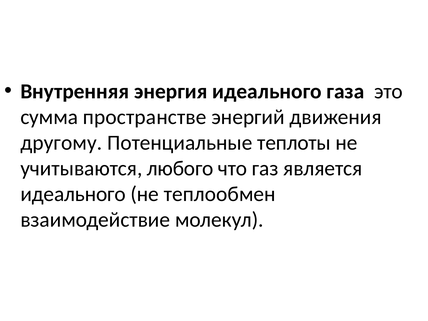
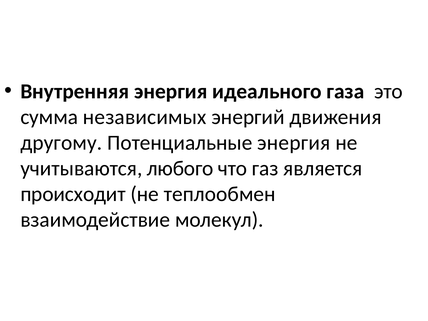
пространстве: пространстве -> независимых (145, 117)
Потенциальные теплоты: теплоты -> энергия (294, 143)
идеального: идеального -> происходит (73, 194)
